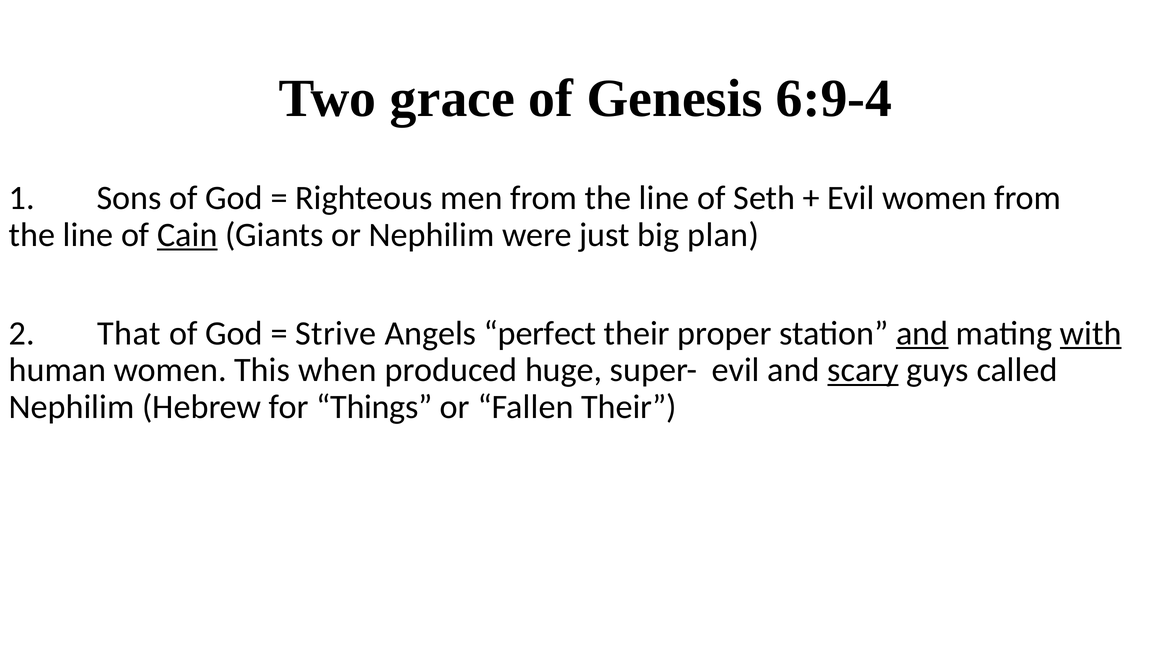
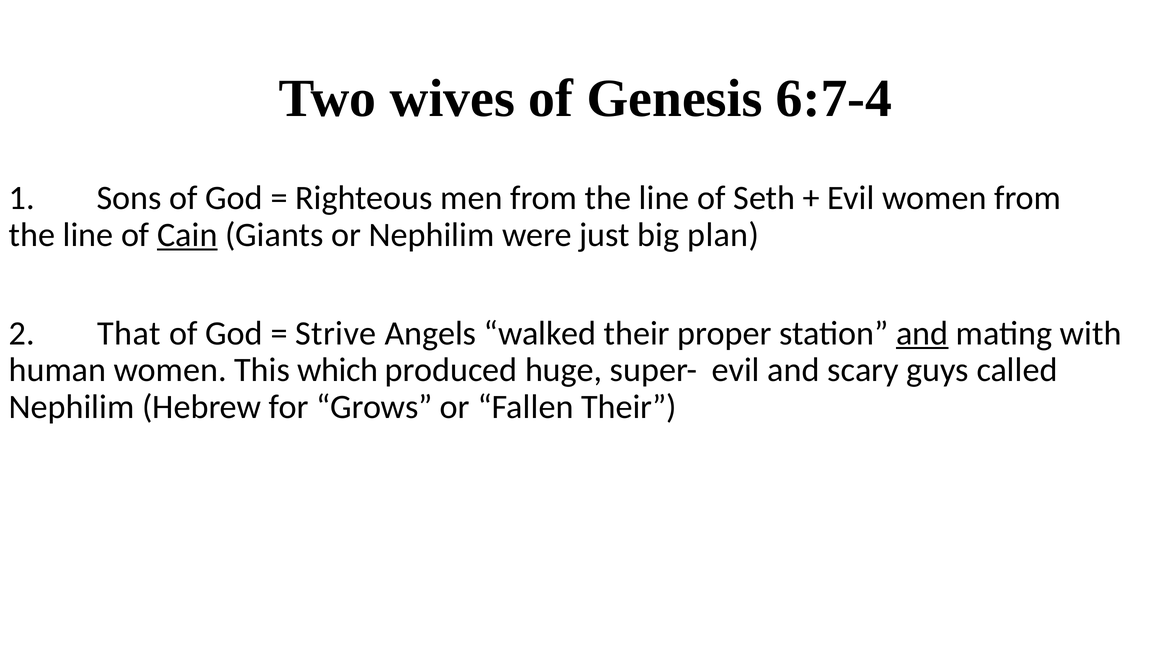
grace: grace -> wives (452, 98)
6:9-4: 6:9-4 -> 6:7-4 (834, 98)
perfect: perfect -> walked (540, 333)
with underline: present -> none (1091, 333)
when: when -> which (338, 370)
scary underline: present -> none (863, 370)
Things: Things -> Grows (374, 407)
